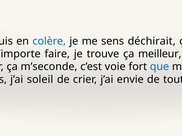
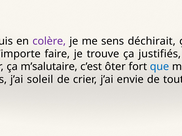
colère colour: blue -> purple (49, 41)
meilleur: meilleur -> justifiés (160, 54)
m’seconde: m’seconde -> m’salutaire (49, 67)
voie: voie -> ôter (115, 67)
